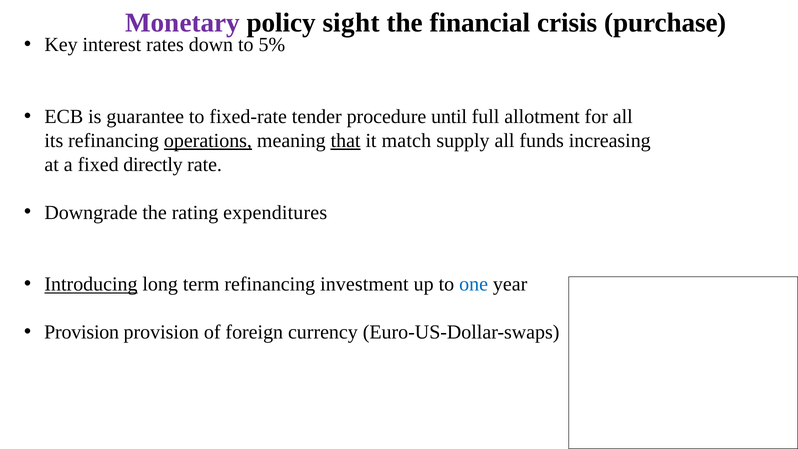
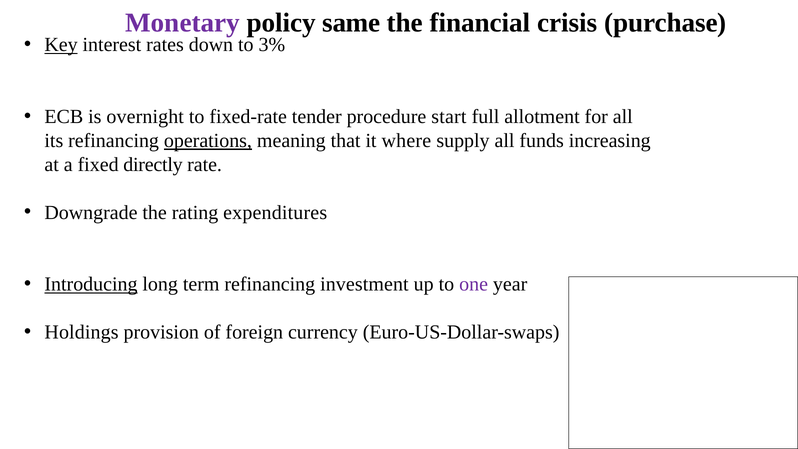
sight: sight -> same (351, 23)
Key underline: none -> present (61, 45)
5%: 5% -> 3% (272, 45)
guarantee: guarantee -> overnight (145, 117)
until: until -> start (449, 117)
that underline: present -> none (346, 141)
match: match -> where (406, 141)
one colour: blue -> purple (474, 284)
Provision: Provision -> Holdings (81, 332)
